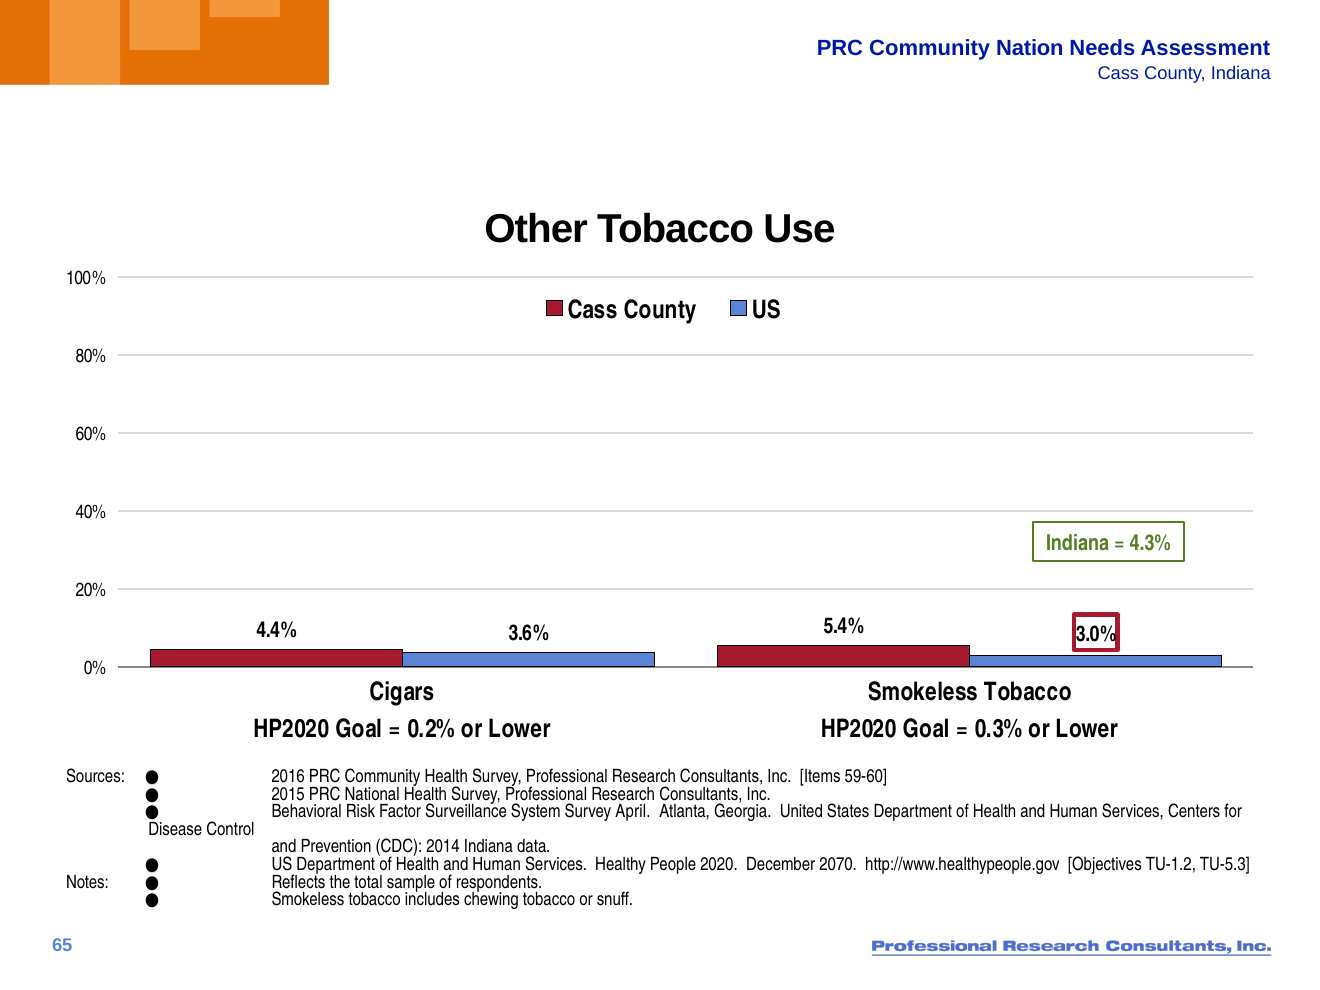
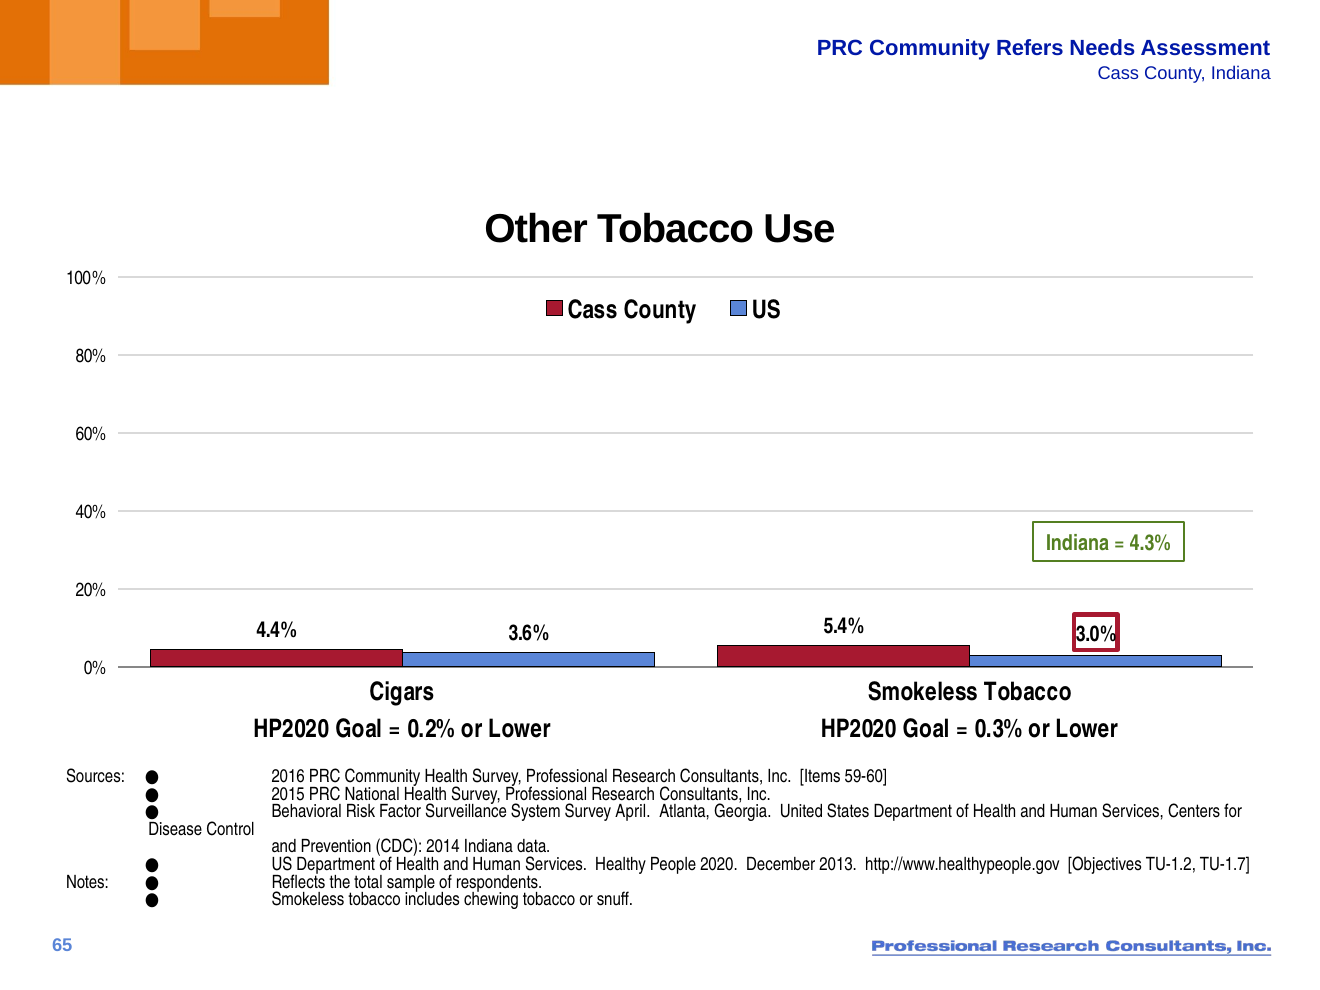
Nation: Nation -> Refers (1030, 48)
2070: 2070 -> 2013 (838, 864)
TU-5.3: TU-5.3 -> TU-1.7 (1225, 864)
